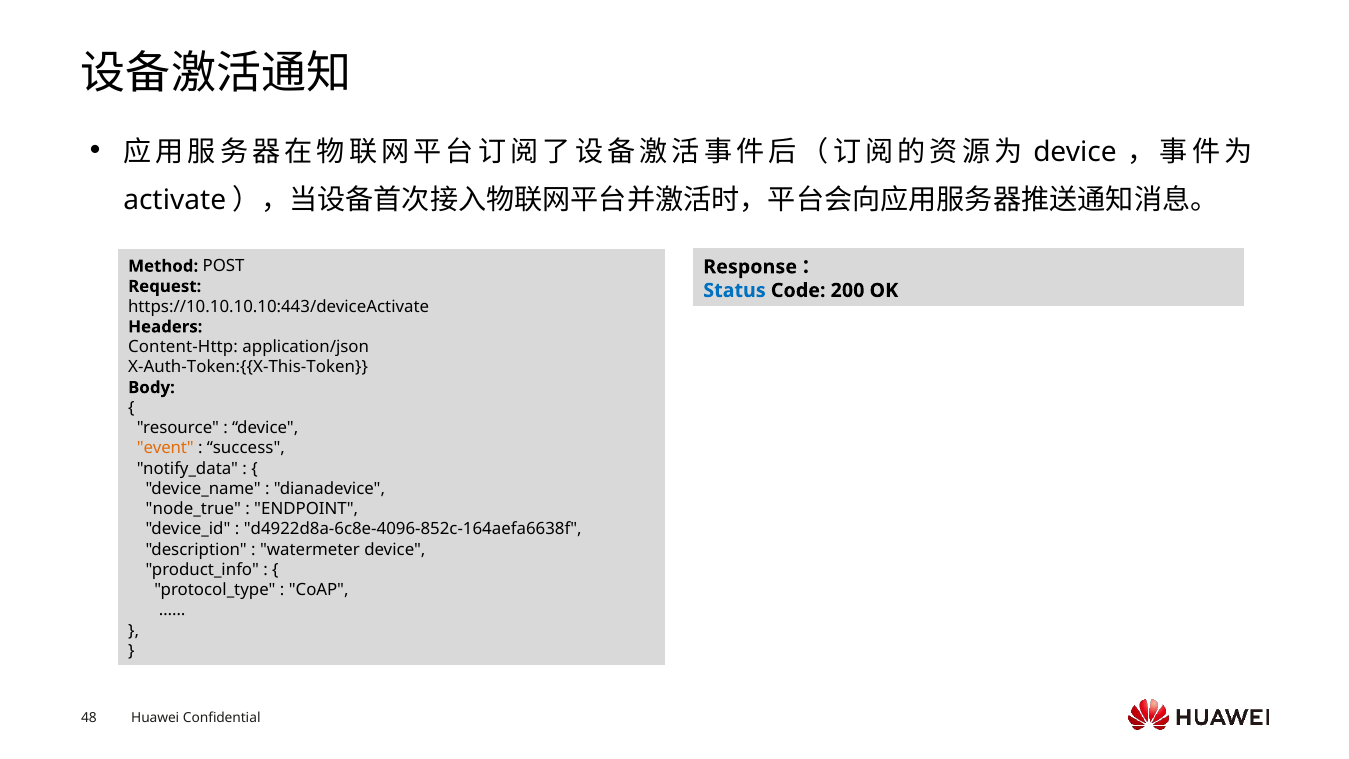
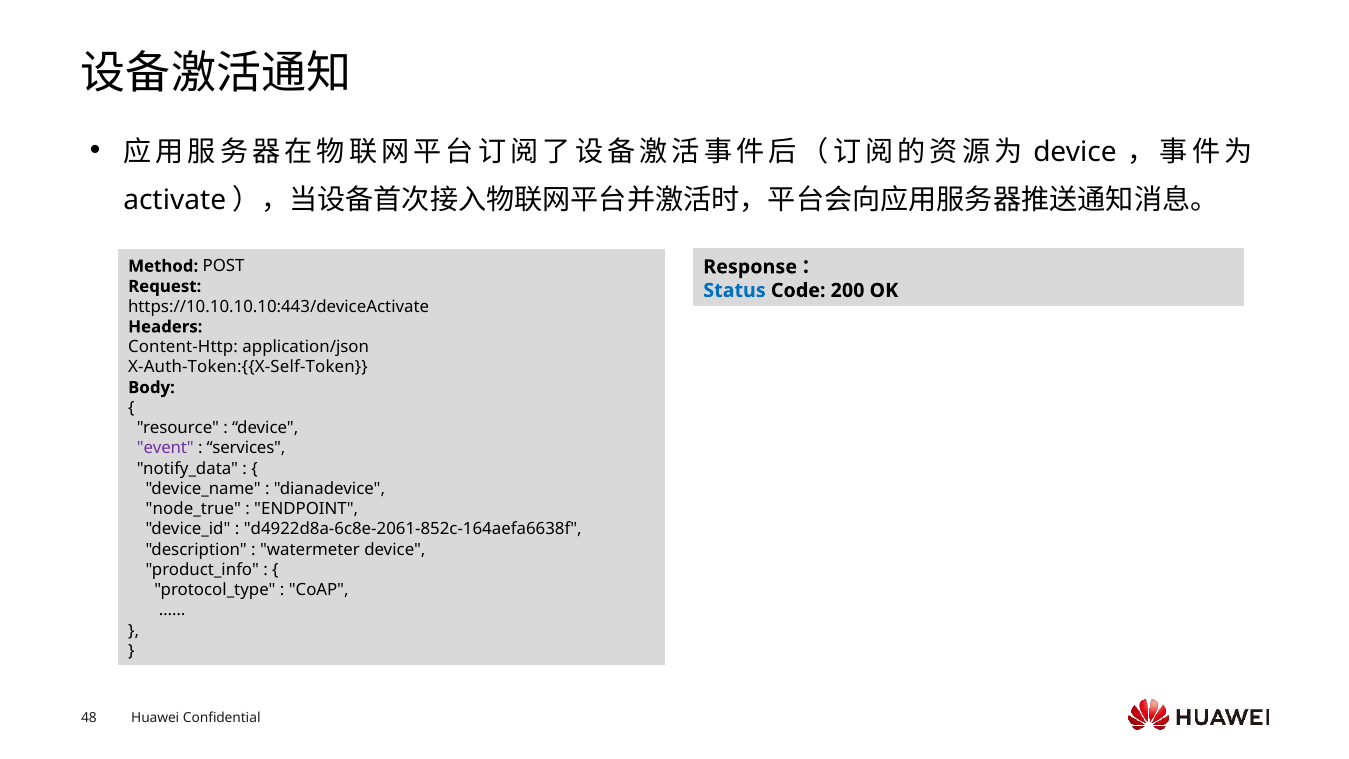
X-Auth-Token:{{X-This-Token: X-Auth-Token:{{X-This-Token -> X-Auth-Token:{{X-Self-Token (248, 367)
event colour: orange -> purple (165, 448)
success: success -> services (246, 448)
d4922d8a-6c8e-4096-852c-164aefa6638f: d4922d8a-6c8e-4096-852c-164aefa6638f -> d4922d8a-6c8e-2061-852c-164aefa6638f (413, 529)
